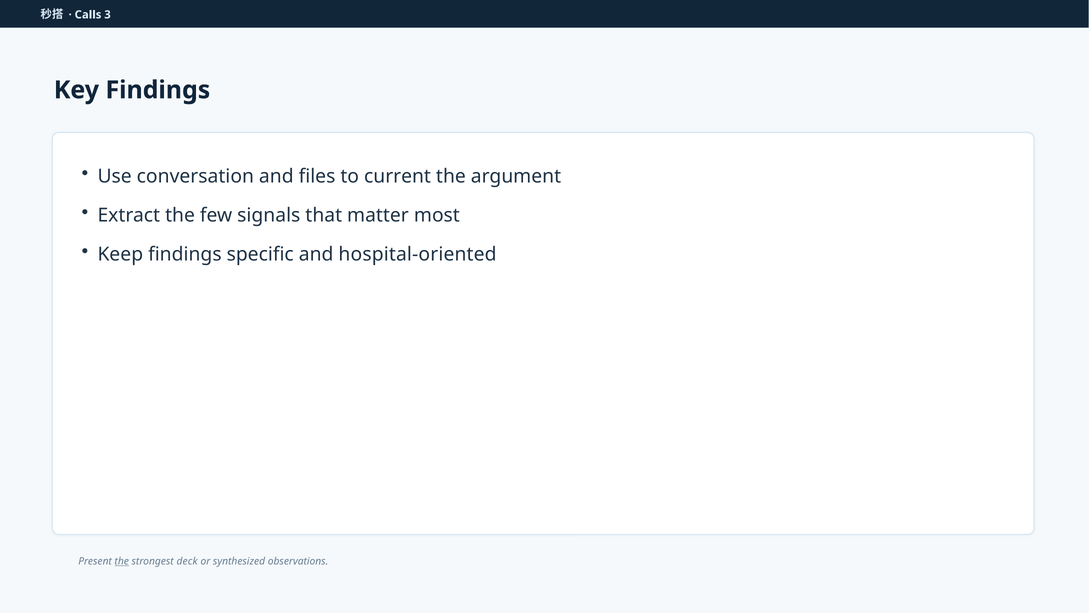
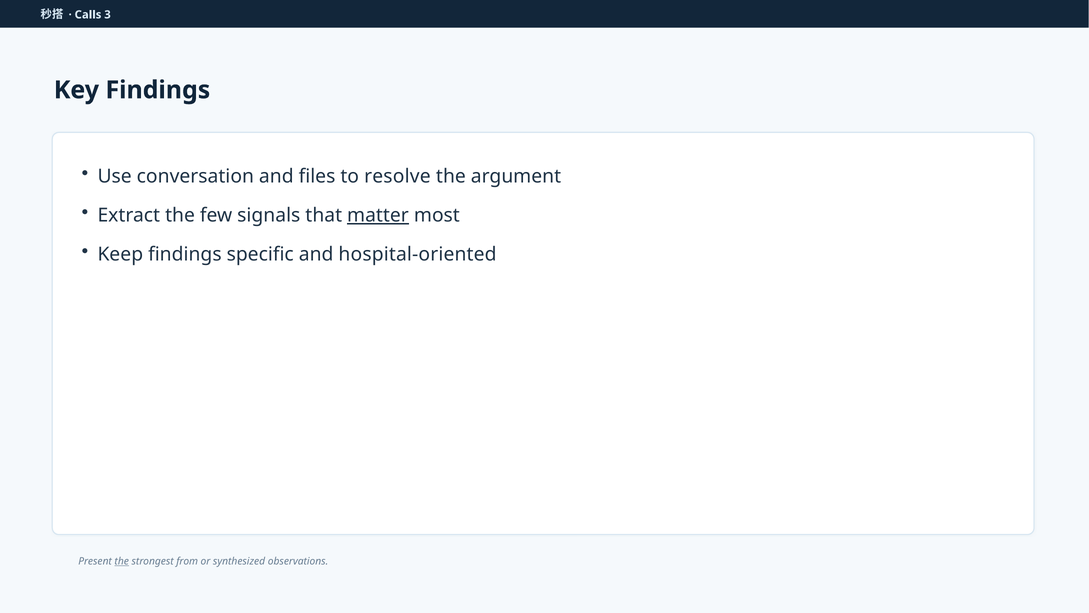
current: current -> resolve (397, 176)
matter underline: none -> present (378, 215)
deck: deck -> from (187, 561)
